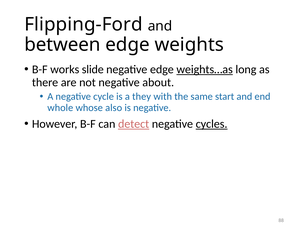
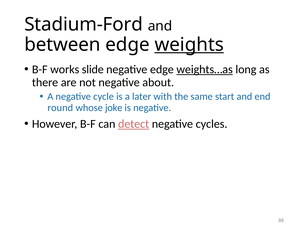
Flipping-Ford: Flipping-Ford -> Stadium-Ford (84, 24)
weights underline: none -> present (189, 45)
they: they -> later (142, 97)
whole: whole -> round (60, 108)
also: also -> joke (114, 108)
cycles underline: present -> none (212, 124)
